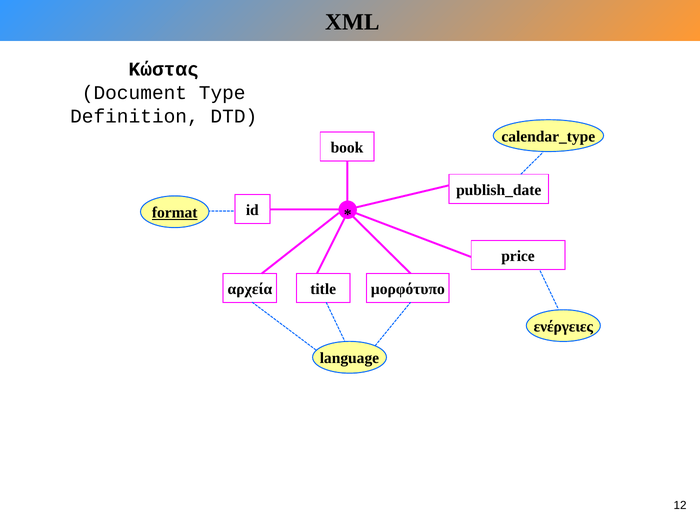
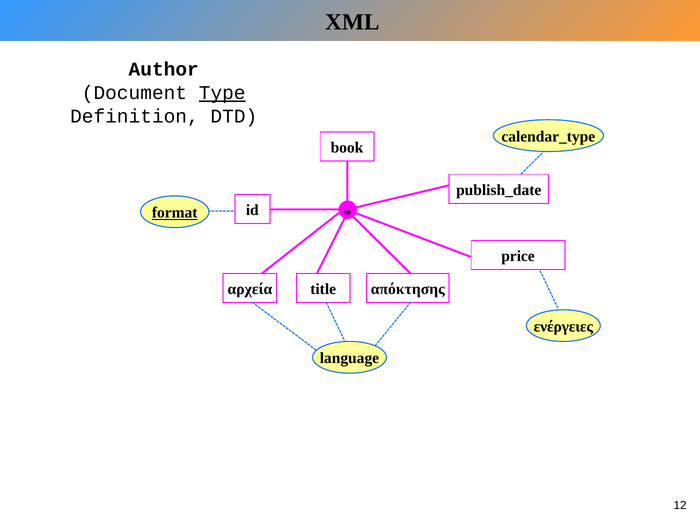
Κώστας: Κώστας -> Author (164, 70)
Type underline: none -> present (222, 93)
µορφότυπο: µορφότυπο -> απόκτησης (408, 289)
